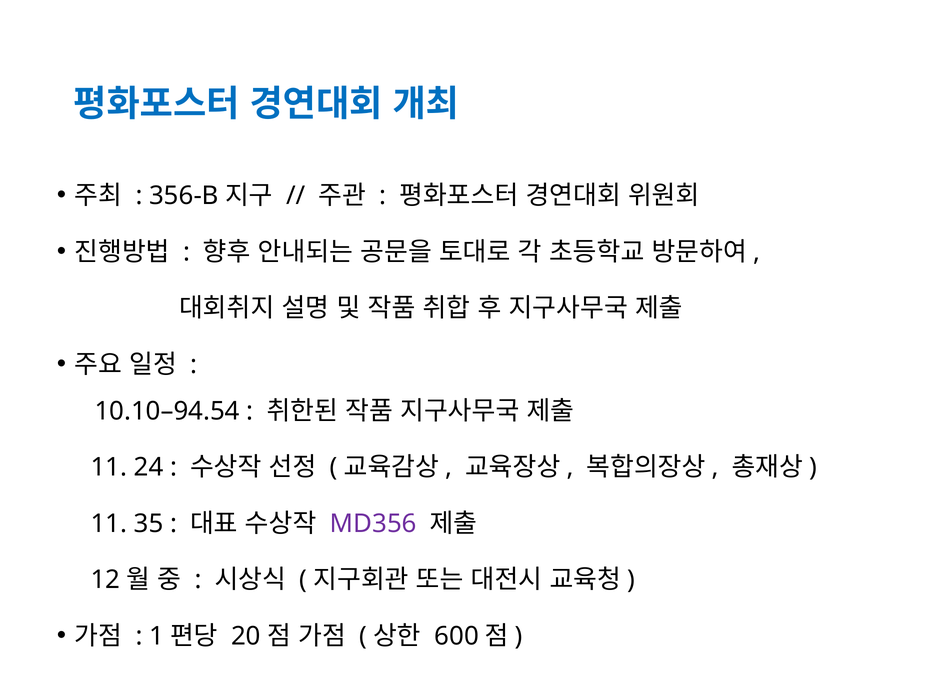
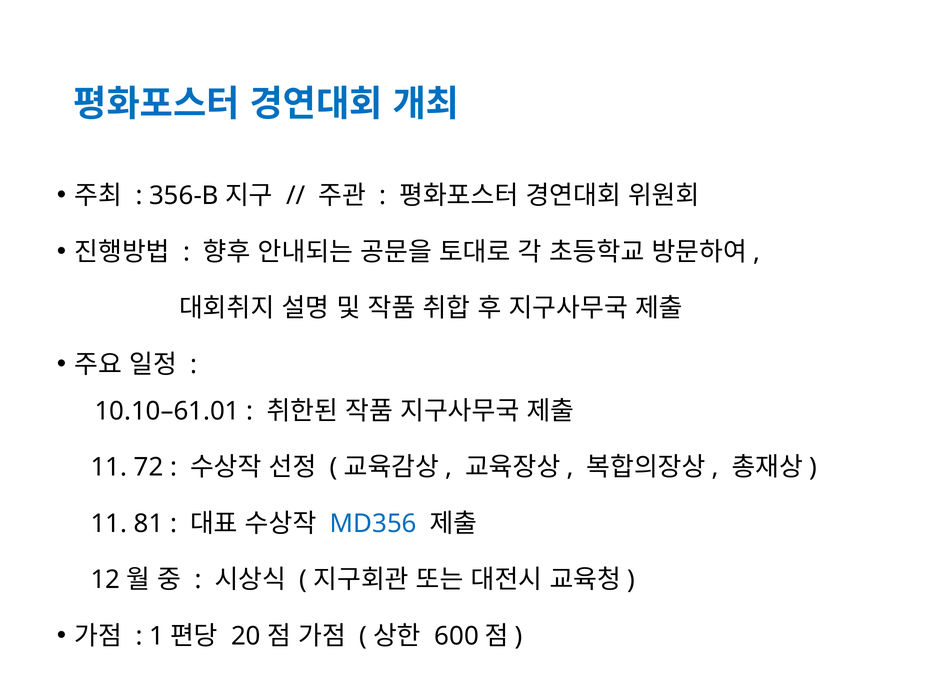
10.10–94.54: 10.10–94.54 -> 10.10–61.01 (167, 411)
24: 24 -> 72 (149, 468)
35: 35 -> 81 (149, 524)
MD356 colour: purple -> blue (373, 524)
